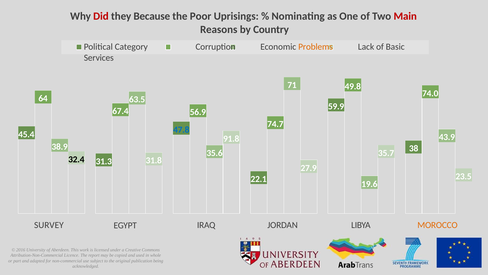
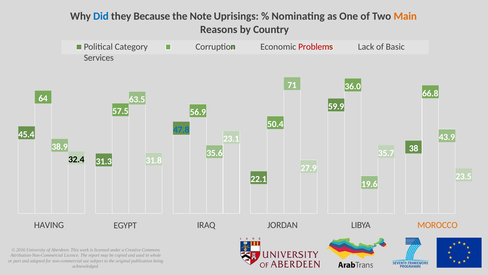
Did colour: red -> blue (101, 16)
Poor: Poor -> Note (201, 16)
Main colour: red -> orange (405, 16)
Problems colour: orange -> red (316, 47)
49.8: 49.8 -> 36.0 (353, 86)
74.0: 74.0 -> 66.8 (430, 93)
67.4: 67.4 -> 57.5 (120, 111)
74.7: 74.7 -> 50.4 (275, 124)
91.8: 91.8 -> 23.1 (231, 139)
SURVEY: SURVEY -> HAVING (49, 225)
